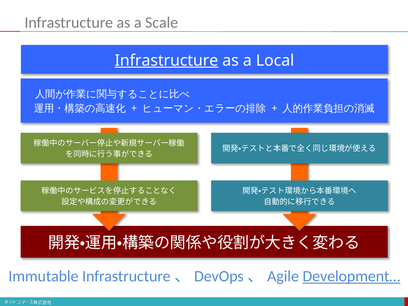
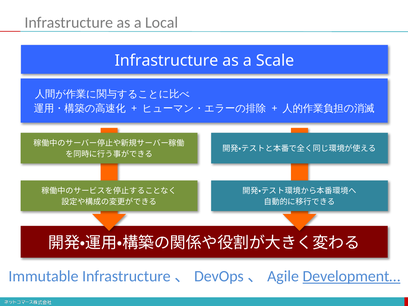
Scale: Scale -> Local (162, 23)
Infrastructure underline: present -> none (166, 60)
Local: Local -> Scale (275, 60)
